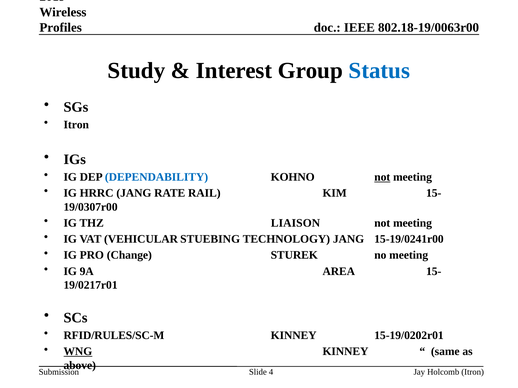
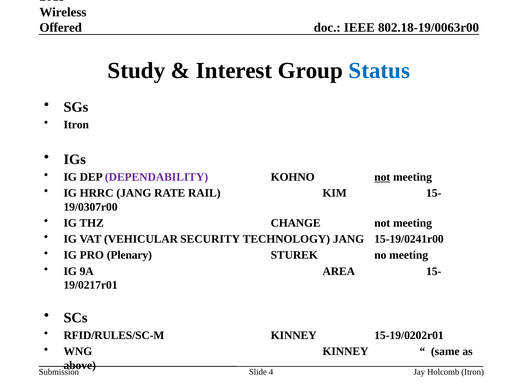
Profiles: Profiles -> Offered (61, 28)
DEPENDABILITY colour: blue -> purple (157, 177)
LIAISON: LIAISON -> CHANGE (296, 223)
STUEBING: STUEBING -> SECURITY (210, 239)
Change: Change -> Plenary (129, 255)
WNG underline: present -> none (78, 352)
